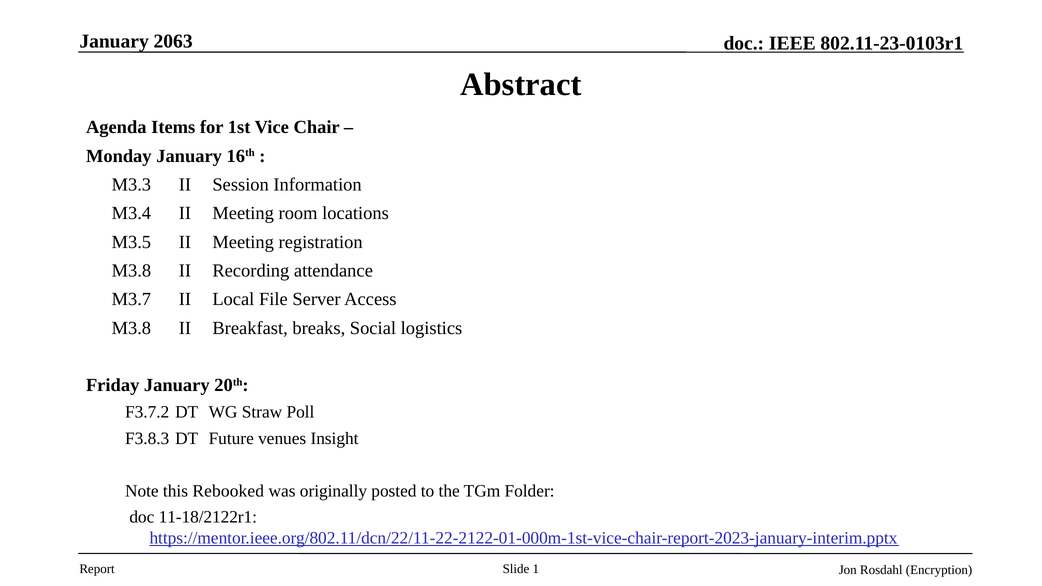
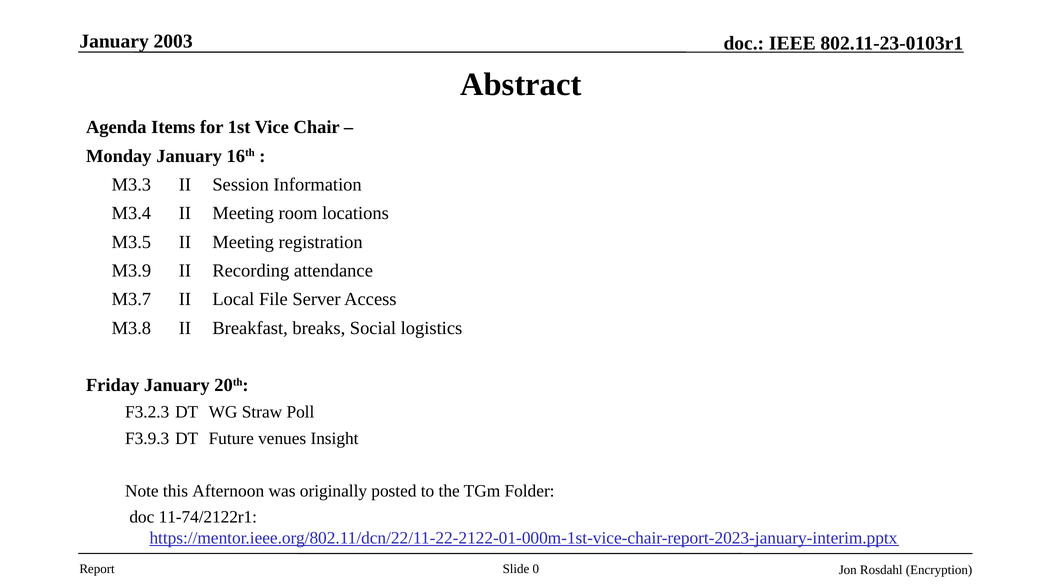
2063: 2063 -> 2003 (173, 41)
M3.8: M3.8 -> M3.9 (131, 271)
F3.7.2: F3.7.2 -> F3.2.3 (147, 412)
F3.8.3: F3.8.3 -> F3.9.3 (147, 438)
Rebooked: Rebooked -> Afternoon (228, 491)
11-18/2122r1: 11-18/2122r1 -> 11-74/2122r1 (208, 517)
1: 1 -> 0 (536, 569)
